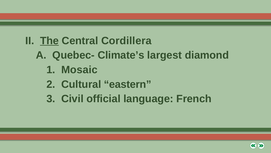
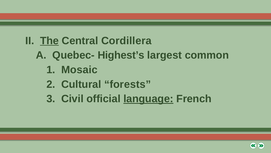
Climate’s: Climate’s -> Highest’s (121, 55)
diamond: diamond -> common (207, 55)
eastern: eastern -> forests (128, 84)
language underline: none -> present (148, 98)
